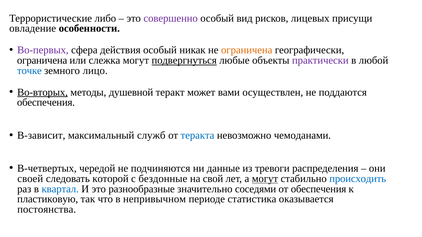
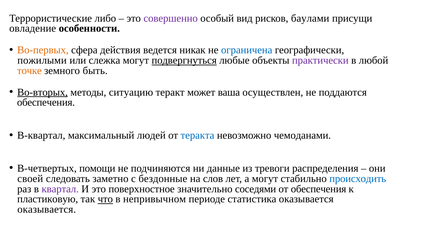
лицевых: лицевых -> баулами (310, 18)
Во-первых colour: purple -> orange (43, 50)
действия особый: особый -> ведется (160, 50)
ограничена colour: orange -> blue (247, 50)
ограничена: ограничена -> пожилыми (42, 60)
точке colour: blue -> orange (29, 71)
лицо: лицо -> быть (95, 71)
душевной: душевной -> ситуацию (131, 92)
вами: вами -> ваша (229, 92)
В-зависит: В-зависит -> В-квартал (41, 136)
служб: служб -> людей (151, 136)
чередой: чередой -> помощи (97, 169)
которой: которой -> заметно (110, 179)
свой: свой -> слов (213, 179)
могут underline: present -> none (265, 179)
квартал colour: blue -> purple (60, 189)
разнообразные: разнообразные -> поверхностное (142, 189)
что underline: none -> present (105, 199)
постоянства: постоянства -> оказывается (47, 210)
